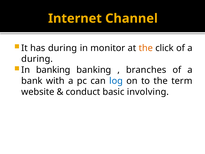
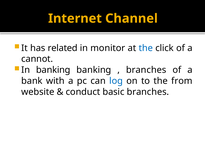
has during: during -> related (63, 48)
the colour: orange -> blue (146, 48)
during: during -> cannot (37, 59)
term: term -> from (182, 81)
basic involving: involving -> branches (148, 92)
